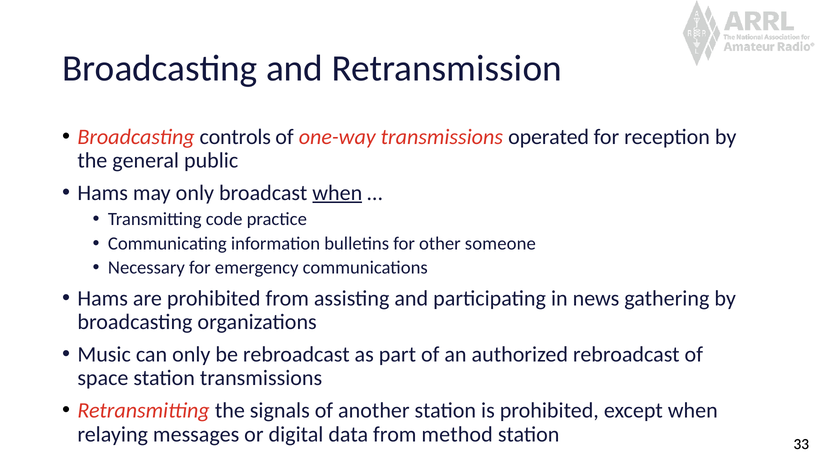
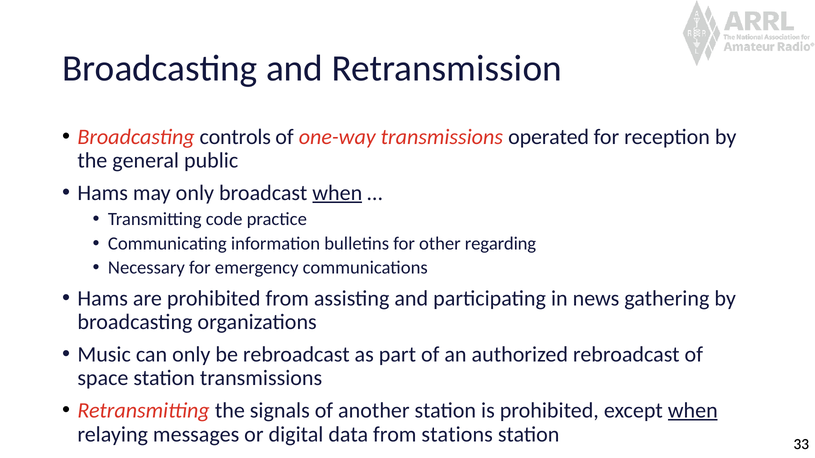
someone: someone -> regarding (500, 244)
when underline: none -> present (693, 411)
method: method -> stations (457, 435)
